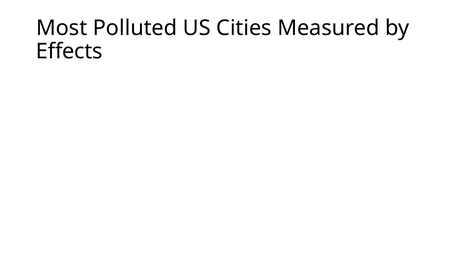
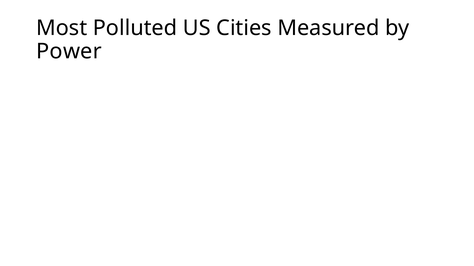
Effects: Effects -> Power (69, 52)
